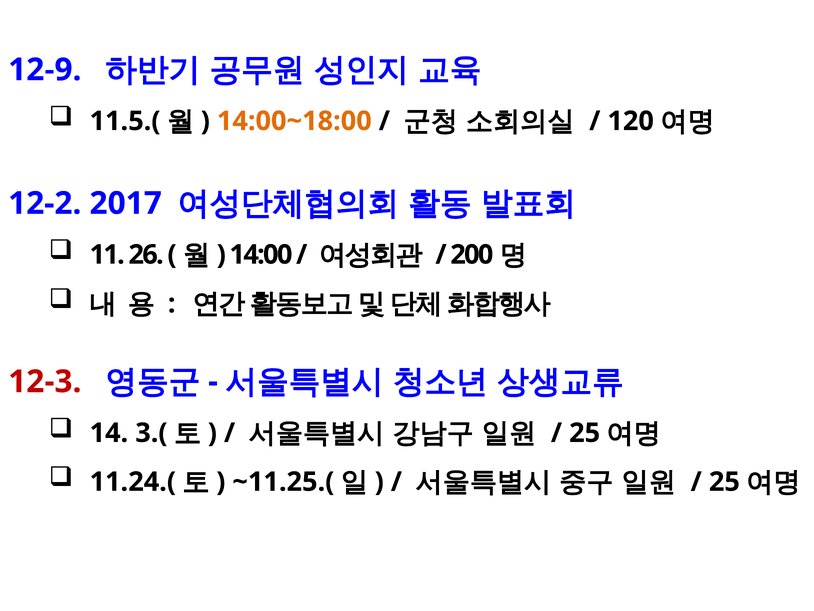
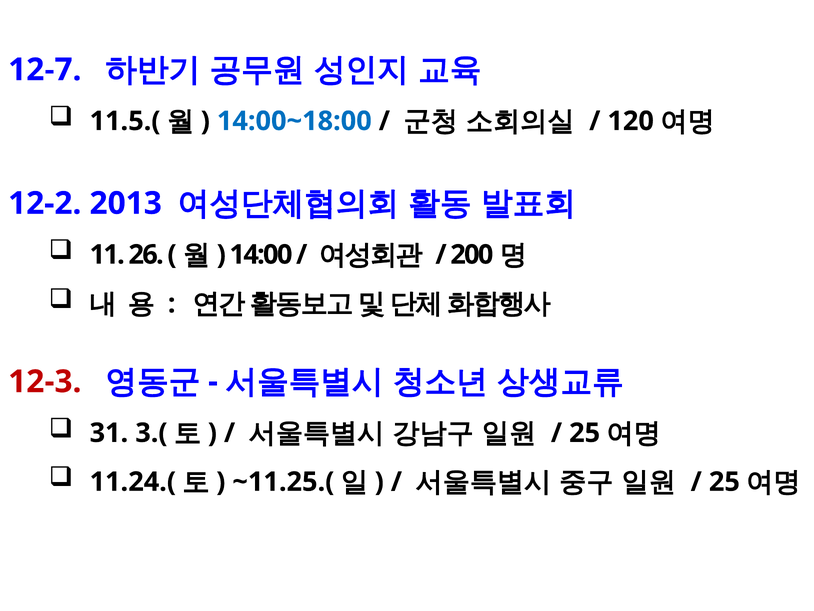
12-9: 12-9 -> 12-7 (45, 70)
14:00~18:00 colour: orange -> blue (294, 121)
2017: 2017 -> 2013 (126, 203)
14: 14 -> 31 (109, 433)
